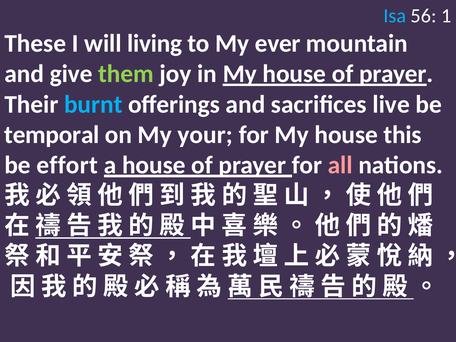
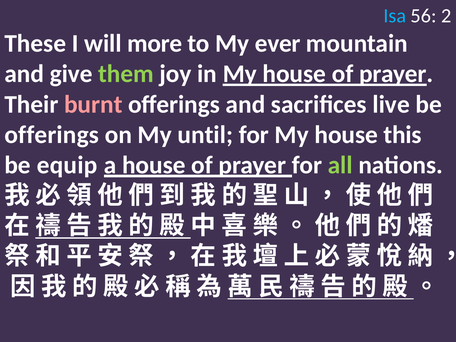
1: 1 -> 2 (446, 16)
living: living -> more (155, 44)
burnt colour: light blue -> pink (93, 104)
temporal: temporal -> offerings (52, 135)
your: your -> until (205, 135)
effort: effort -> equip (67, 165)
all colour: pink -> light green (340, 165)
